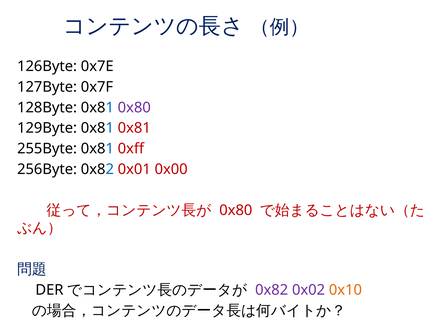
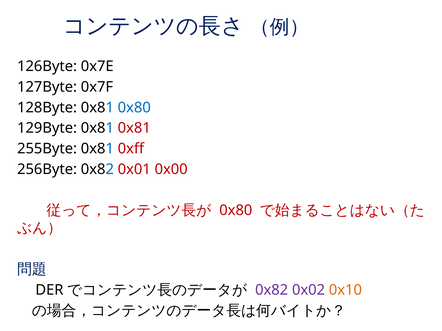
0x80 colour: purple -> blue (134, 108)
